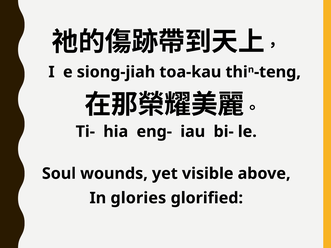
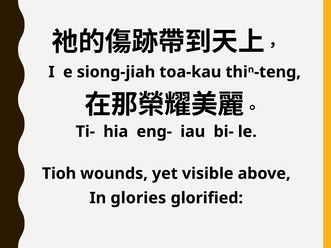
Soul: Soul -> Tioh (59, 174)
